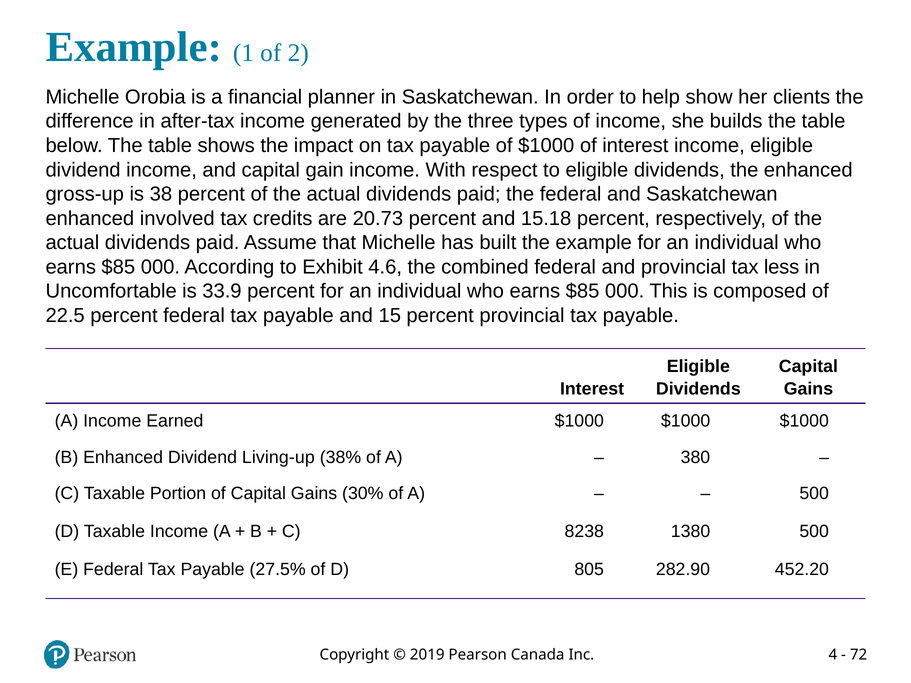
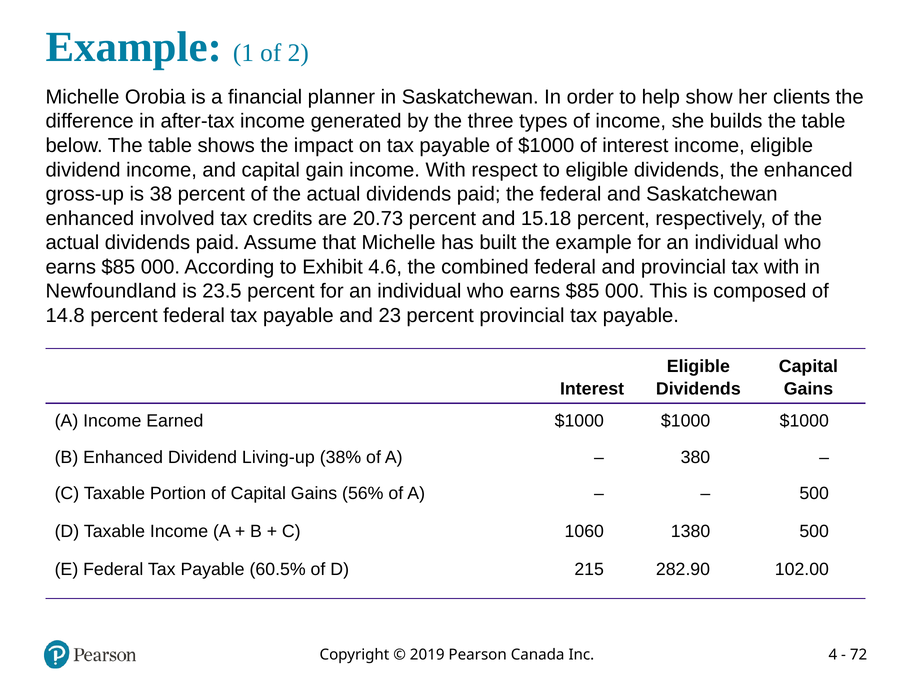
tax less: less -> with (782, 267)
Uncomfortable: Uncomfortable -> Newfoundland (111, 291)
33.9: 33.9 -> 23.5 (222, 291)
22.5: 22.5 -> 14.8 (65, 316)
15: 15 -> 23 (390, 316)
30%: 30% -> 56% (363, 494)
8238: 8238 -> 1060 (584, 532)
27.5%: 27.5% -> 60.5% (278, 570)
805: 805 -> 215 (589, 570)
452.20: 452.20 -> 102.00 (802, 570)
